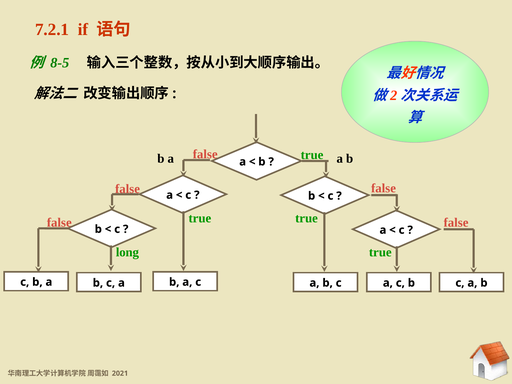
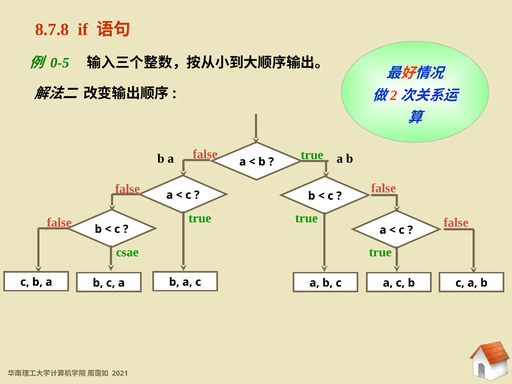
7.2.1: 7.2.1 -> 8.7.8 (52, 30)
8-5: 8-5 -> 0-5 (60, 63)
long: long -> csae (127, 252)
